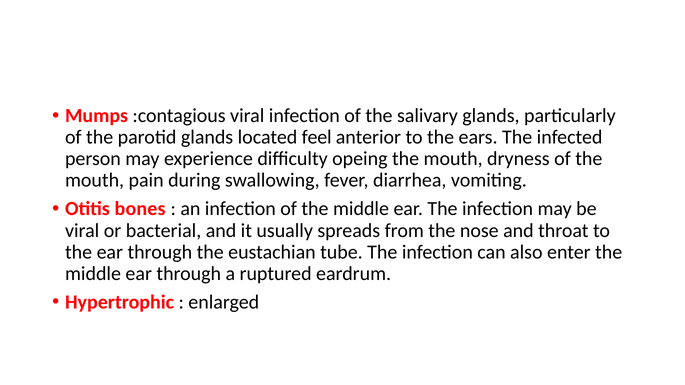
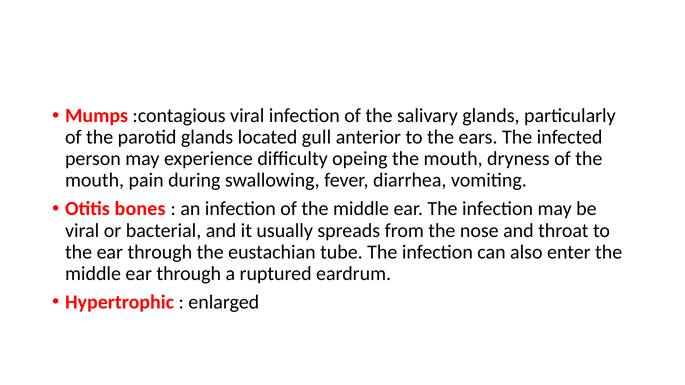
feel: feel -> gull (317, 137)
